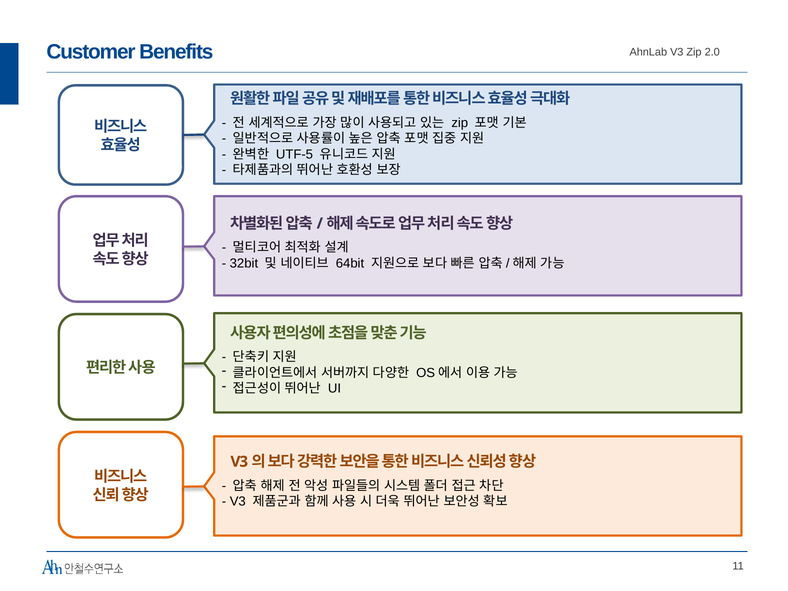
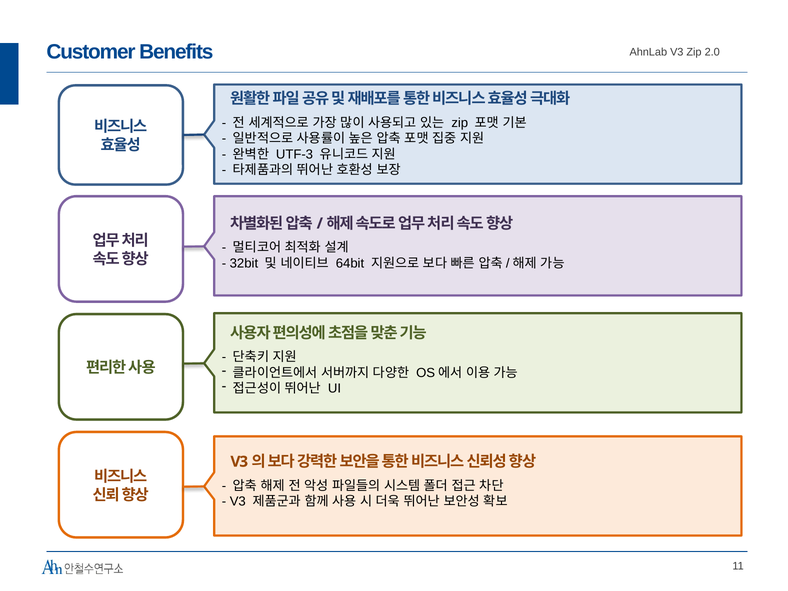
UTF-5: UTF-5 -> UTF-3 (295, 154)
